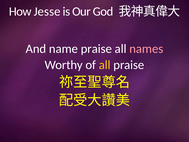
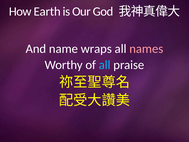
Jesse: Jesse -> Earth (47, 11)
name praise: praise -> wraps (96, 49)
all colour: yellow -> light blue (105, 65)
